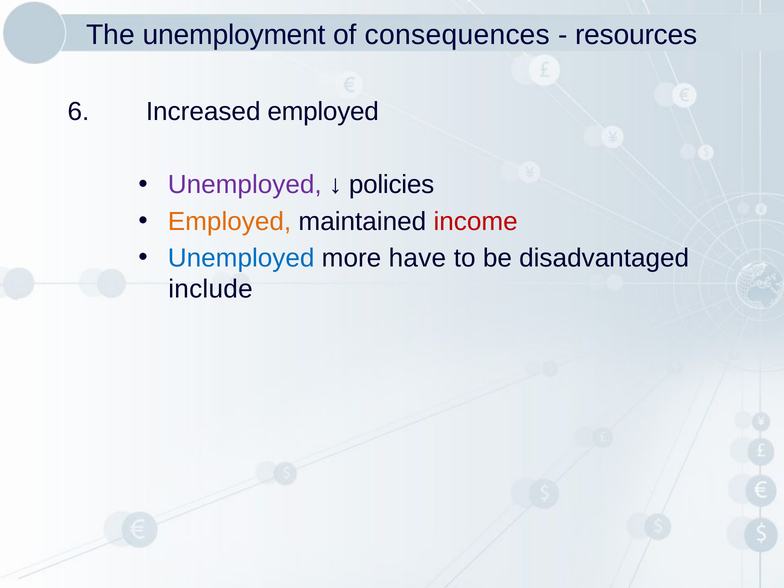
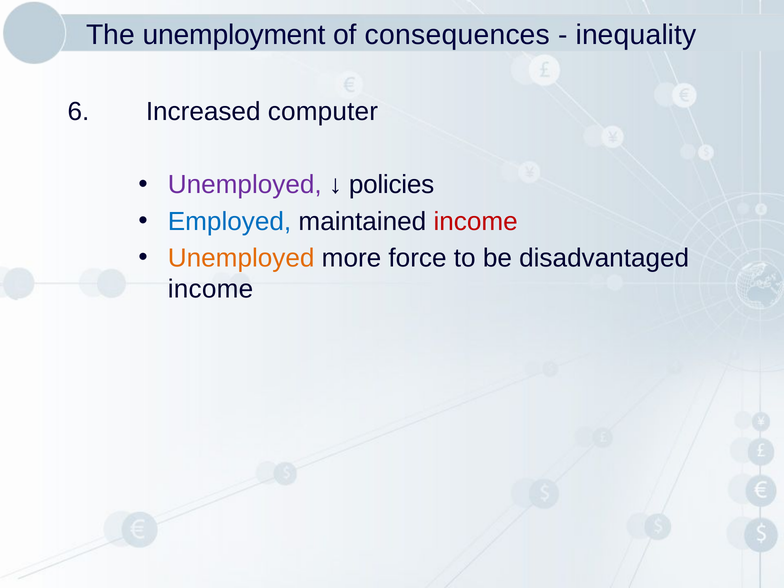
resources: resources -> inequality (636, 35)
Increased employed: employed -> computer (323, 112)
Employed colour: orange -> blue (230, 221)
Unemployed colour: blue -> orange (241, 258)
have: have -> force (418, 258)
include: include -> income (211, 289)
